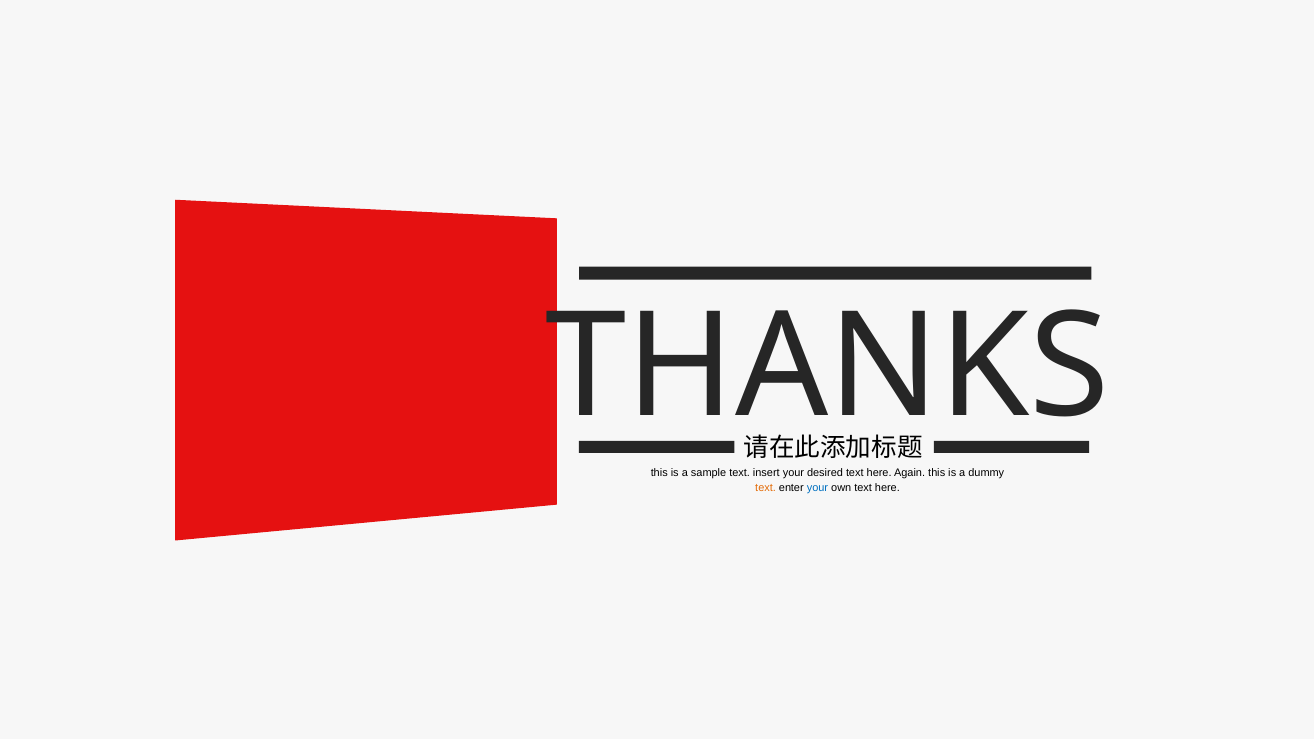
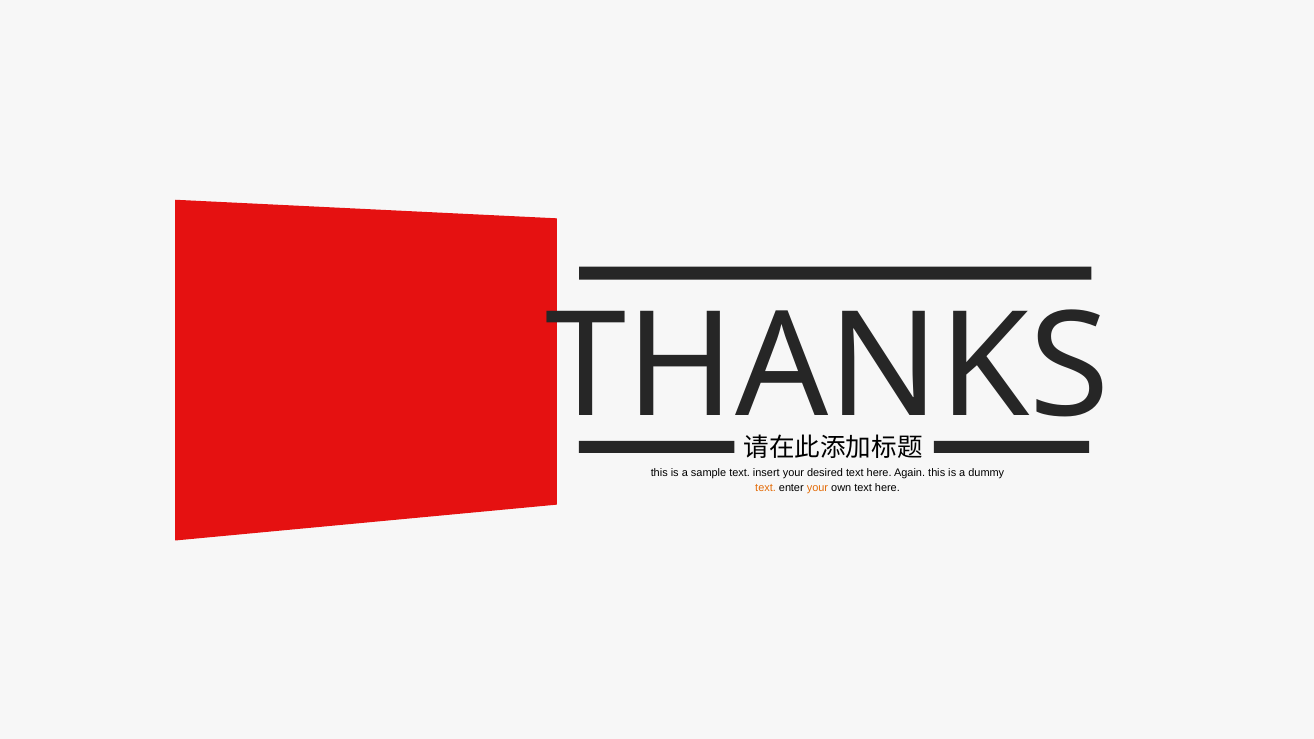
your colour: blue -> orange (818, 488)
